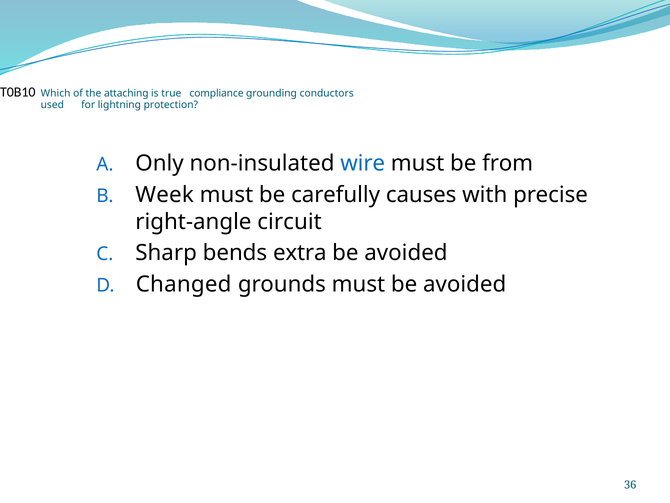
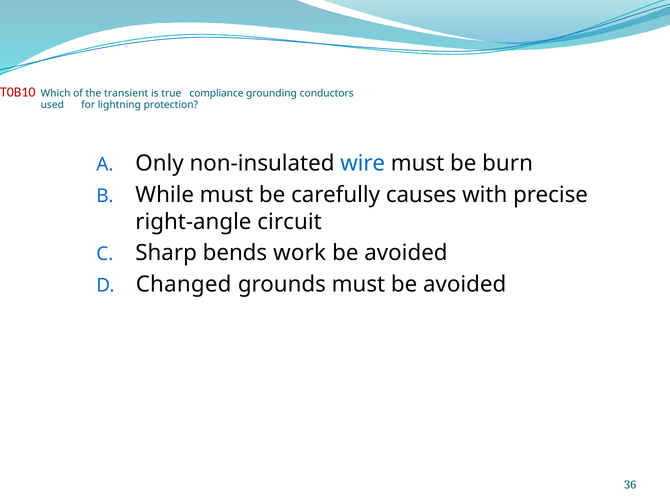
T0B10 colour: black -> red (18, 92)
attaching: attaching -> transient (126, 93)
from: from -> burn (508, 163)
Week: Week -> While (165, 195)
extra: extra -> work (300, 253)
